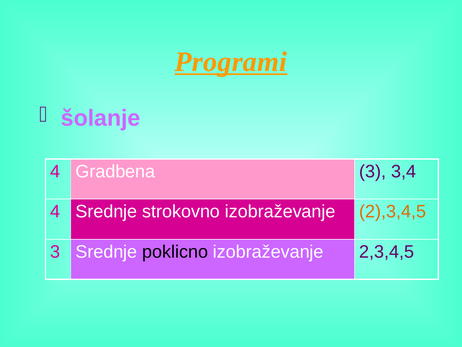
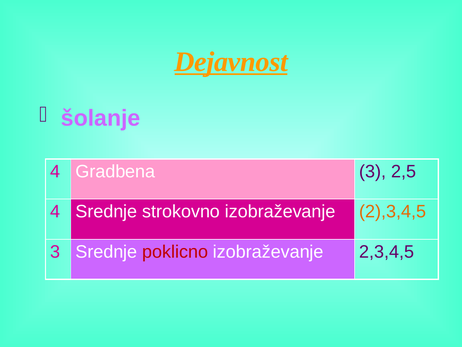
Programi: Programi -> Dejavnost (231, 62)
3,4: 3,4 -> 2,5 (404, 171)
poklicno colour: black -> red (175, 252)
